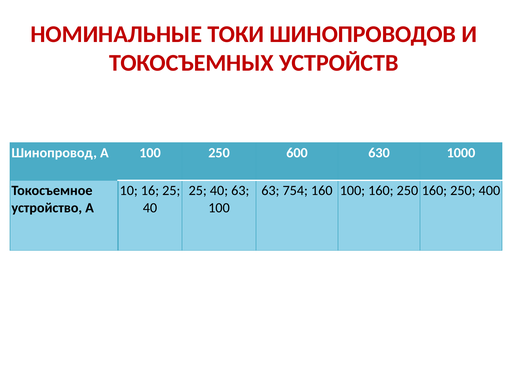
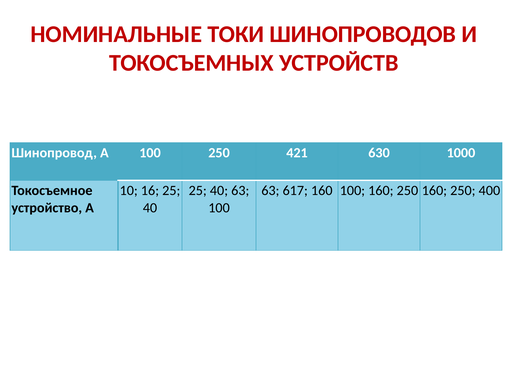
600: 600 -> 421 (297, 153)
754: 754 -> 617 (295, 191)
